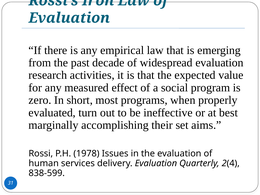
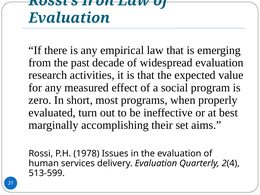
838-599: 838-599 -> 513-599 (47, 173)
